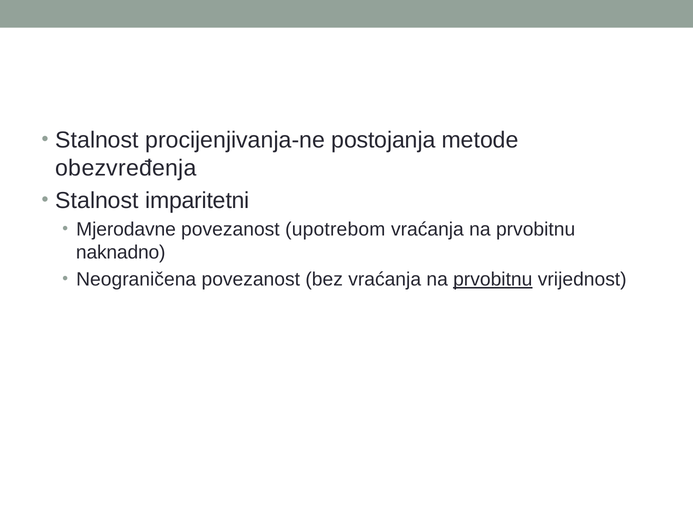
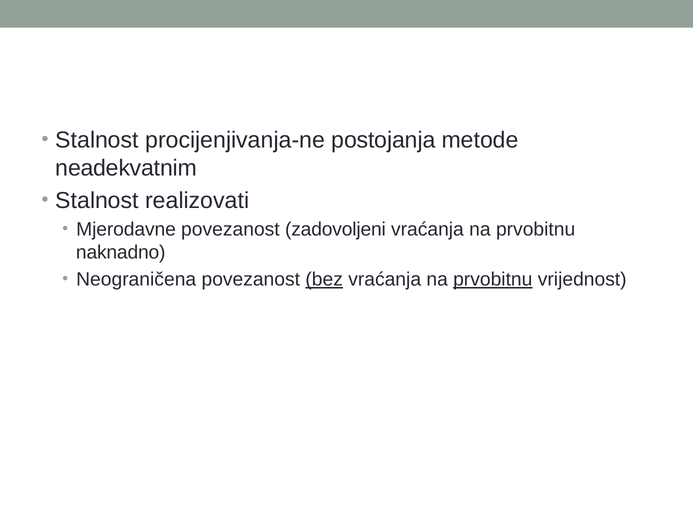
obezvređenja: obezvređenja -> neadekvatnim (126, 168)
imparitetni: imparitetni -> realizovati (197, 200)
upotrebom: upotrebom -> zadovoljeni (335, 229)
bez underline: none -> present (324, 279)
